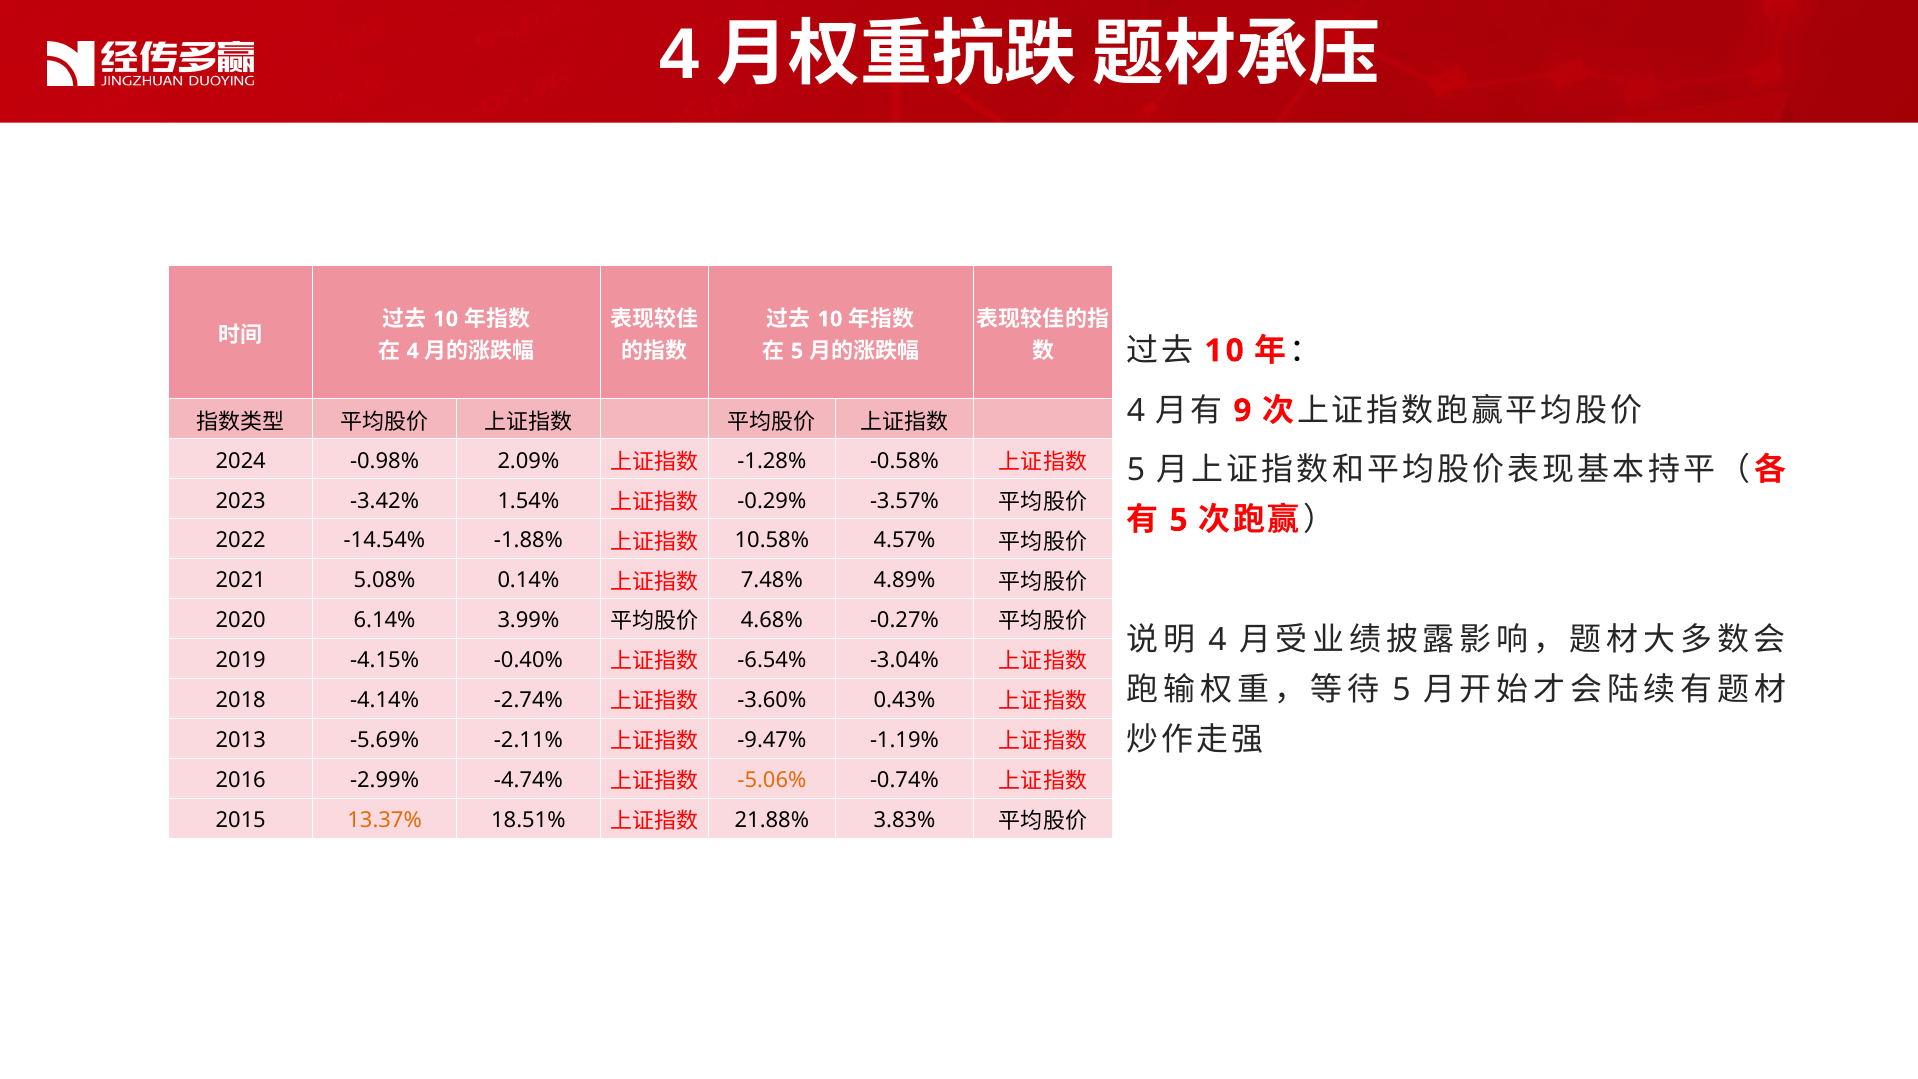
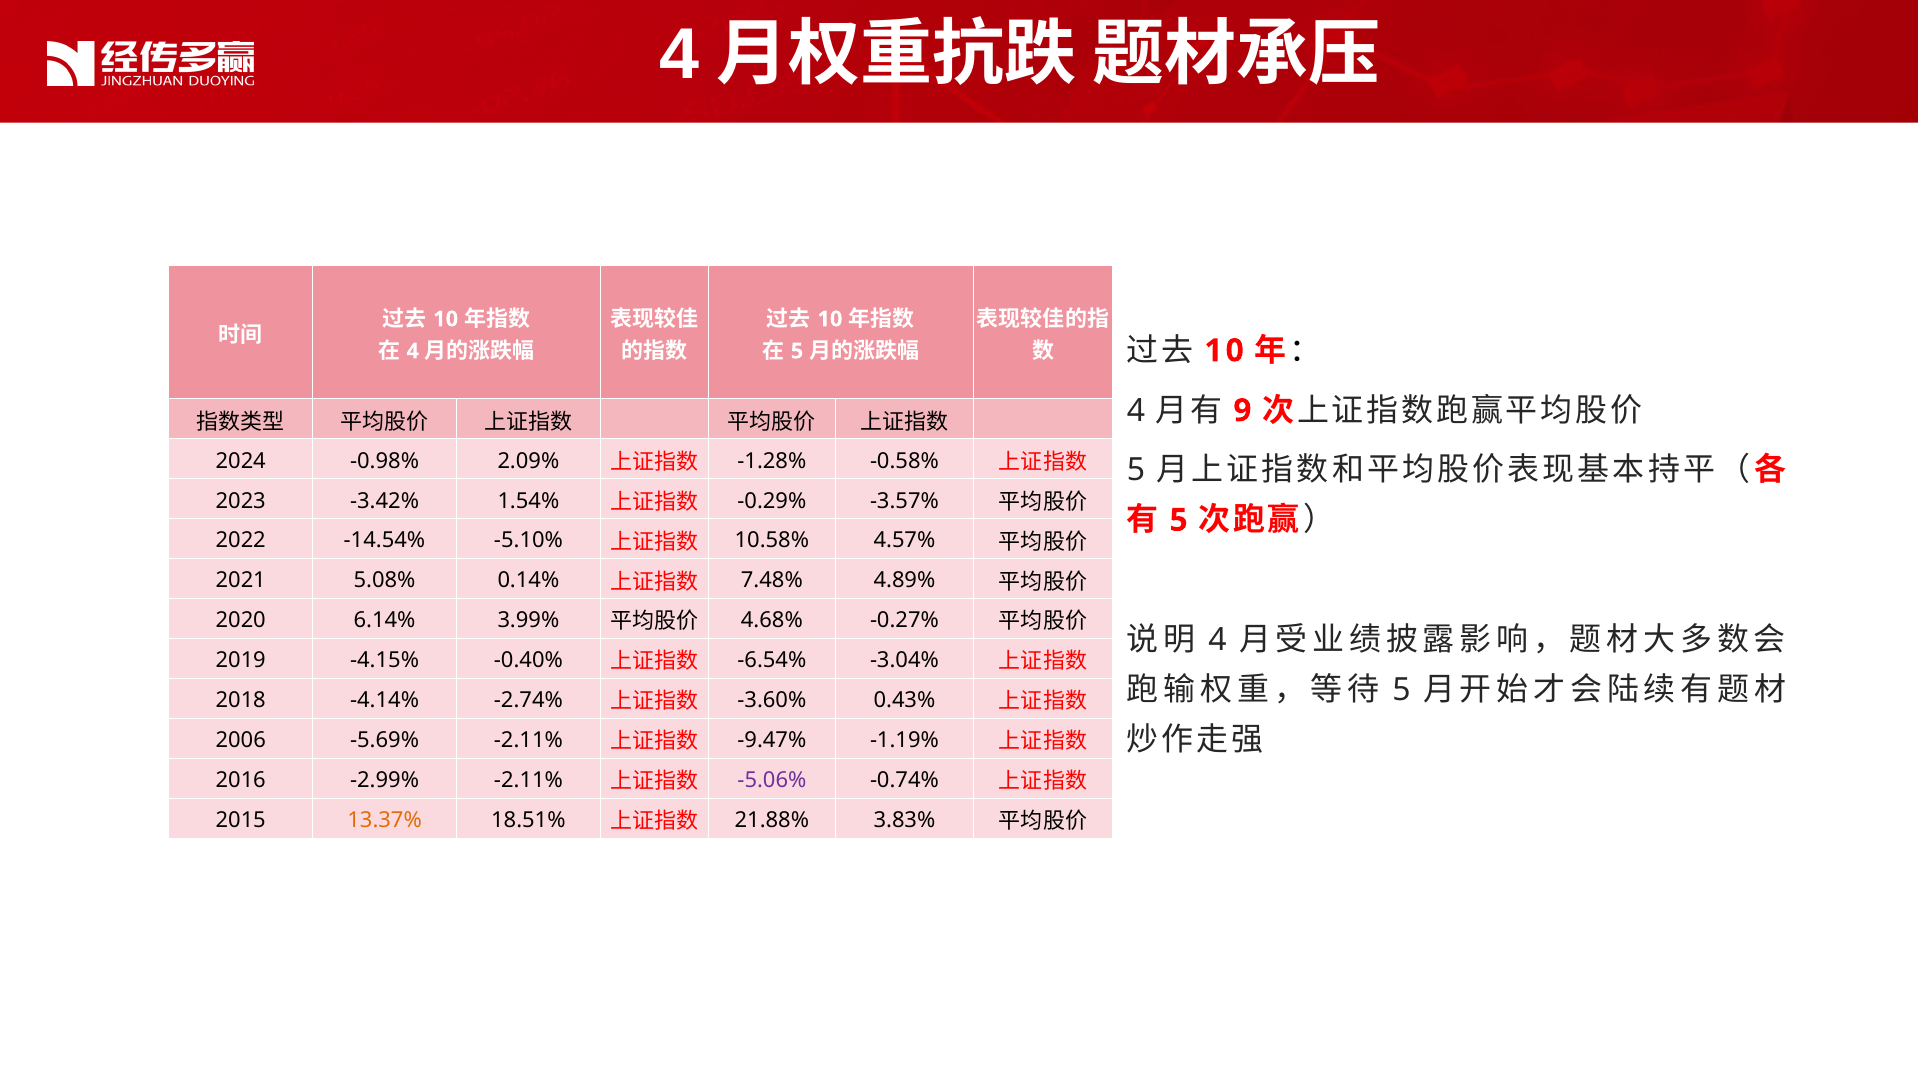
-1.88%: -1.88% -> -5.10% (528, 541)
2013: 2013 -> 2006 (241, 740)
-2.99% -4.74%: -4.74% -> -2.11% (528, 780)
-5.06% colour: orange -> purple (772, 780)
